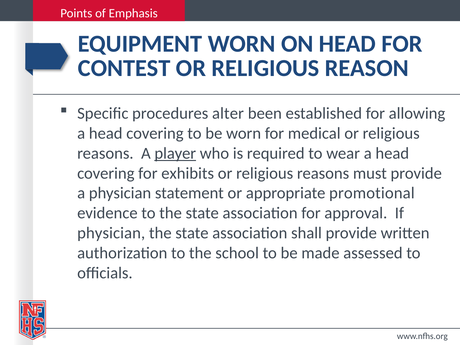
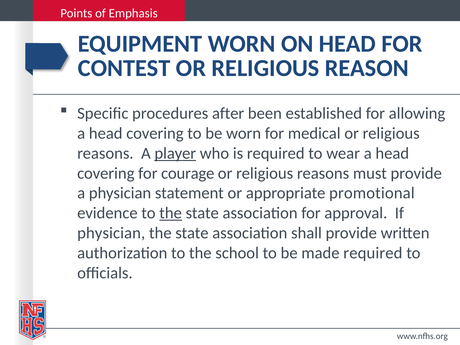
alter: alter -> after (228, 113)
exhibits: exhibits -> courage (188, 173)
the underline: none -> present (171, 213)
made assessed: assessed -> required (373, 253)
